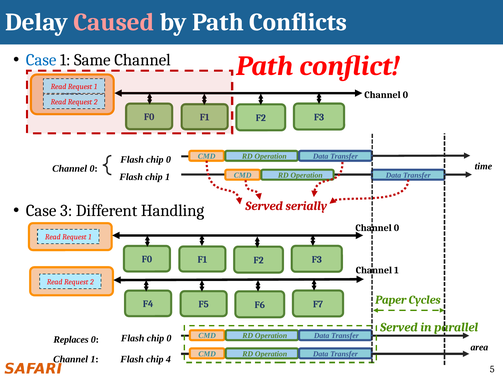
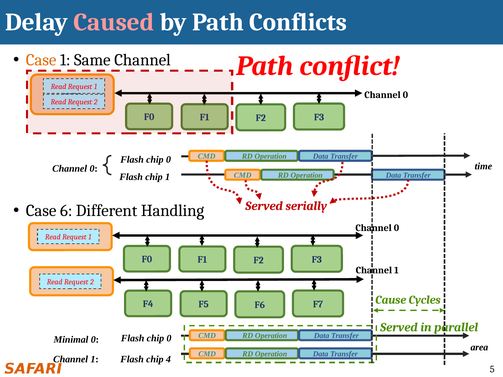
Case colour: blue -> orange (41, 60)
3: 3 -> 6 (66, 211)
Paper: Paper -> Cause (391, 300)
Replaces: Replaces -> Minimal (71, 340)
